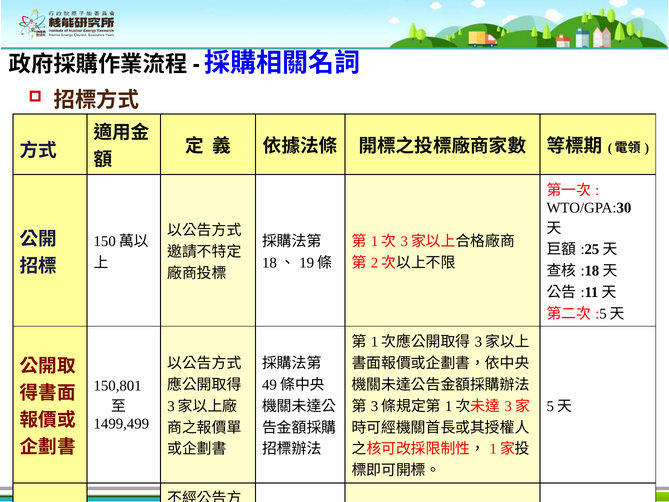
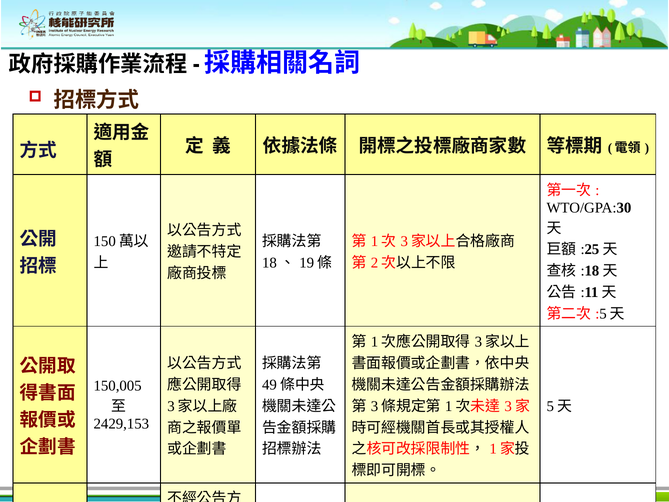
150,801: 150,801 -> 150,005 (118, 386)
1499,499: 1499,499 -> 2429,153 (121, 423)
